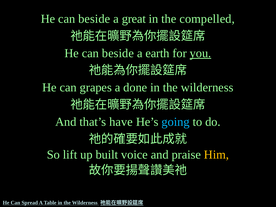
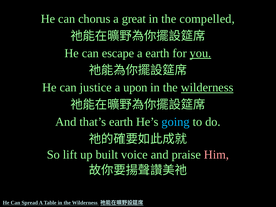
beside: beside -> chorus (94, 19)
beside: beside -> escape (118, 53)
grapes: grapes -> justice (96, 88)
done: done -> upon (135, 88)
wilderness underline: none -> present (207, 88)
that’s have: have -> earth (121, 122)
Him colour: yellow -> pink (216, 155)
